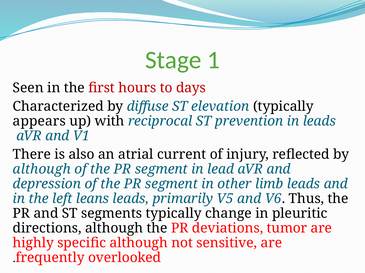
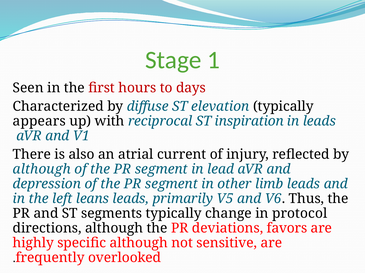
prevention: prevention -> inspiration (249, 121)
pleuritic: pleuritic -> protocol (300, 214)
tumor: tumor -> favors (287, 229)
